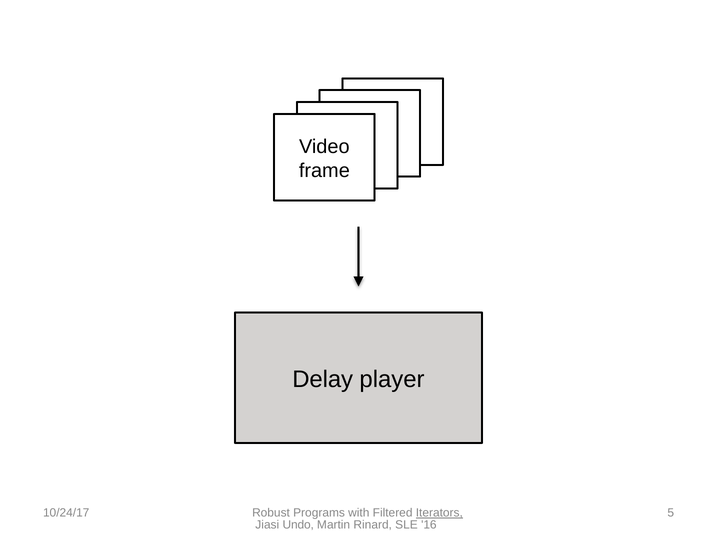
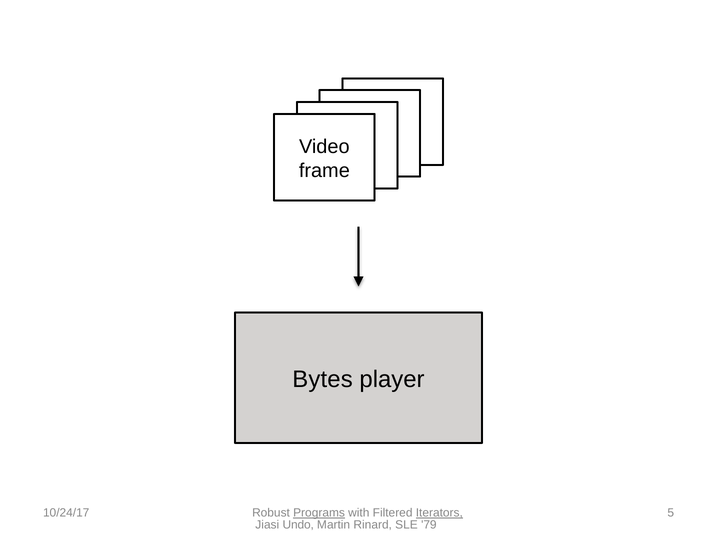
Delay: Delay -> Bytes (323, 380)
Programs underline: none -> present (319, 514)
16: 16 -> 79 (429, 525)
